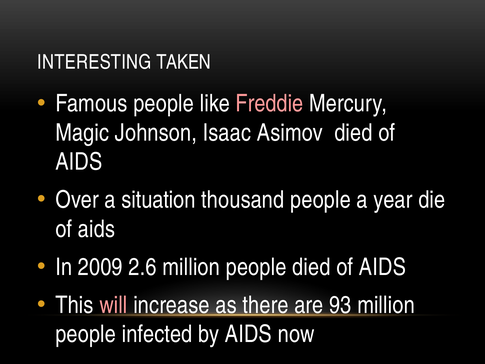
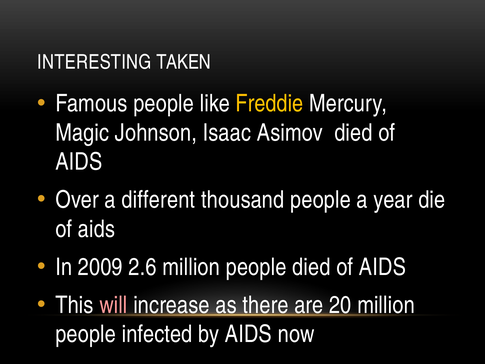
Freddie colour: pink -> yellow (269, 104)
situation: situation -> different (158, 200)
93: 93 -> 20 (340, 305)
